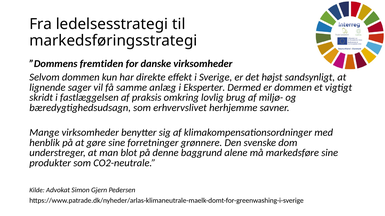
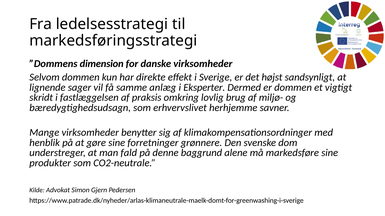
fremtiden: fremtiden -> dimension (102, 64)
blot: blot -> fald (129, 153)
